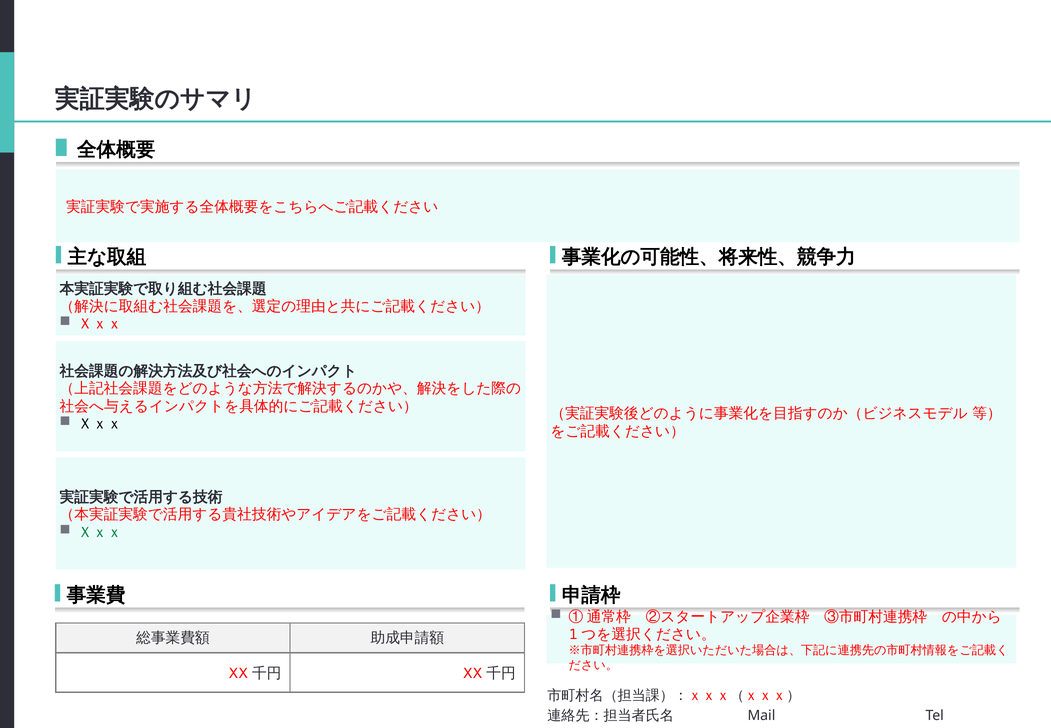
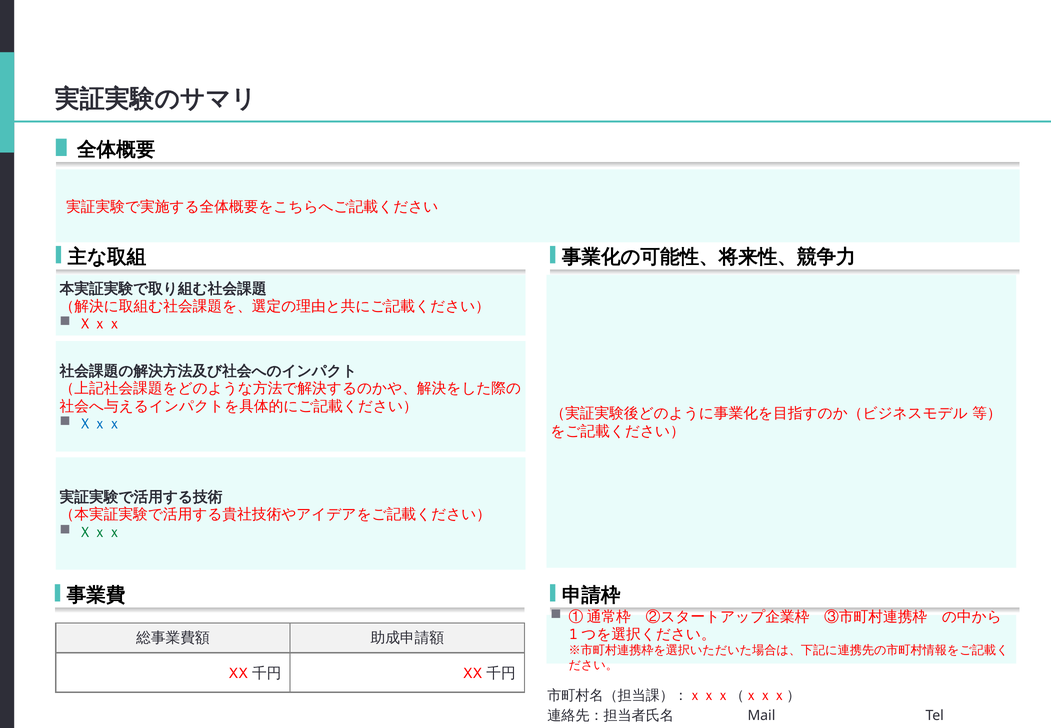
Ｘｘｘ colour: black -> blue (100, 424)
